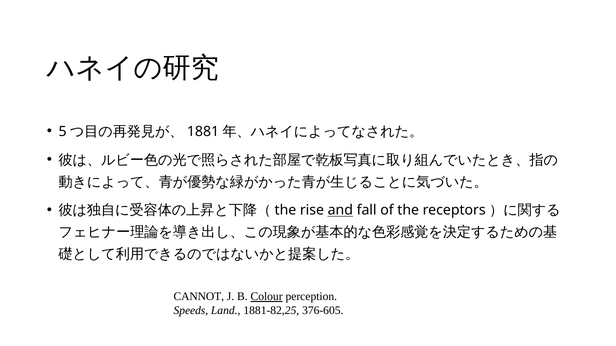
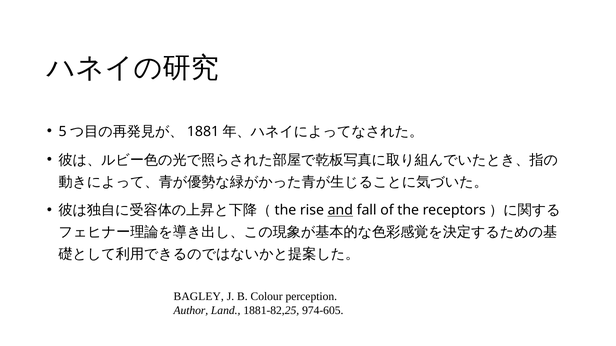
CANNOT: CANNOT -> BAGLEY (199, 297)
Colour underline: present -> none (267, 297)
Speeds: Speeds -> Author (191, 311)
376-605: 376-605 -> 974-605 (323, 311)
